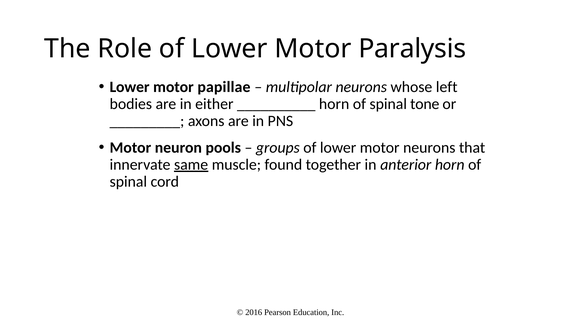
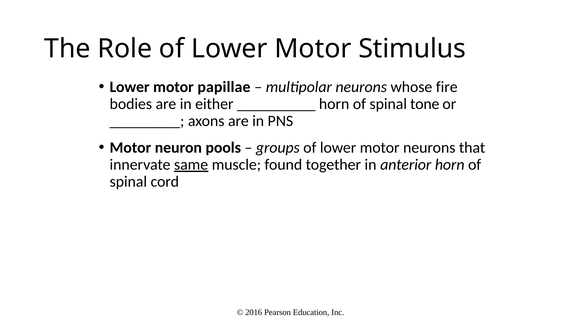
Paralysis: Paralysis -> Stimulus (412, 49)
left: left -> fire (447, 87)
